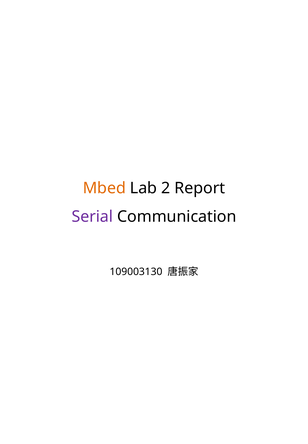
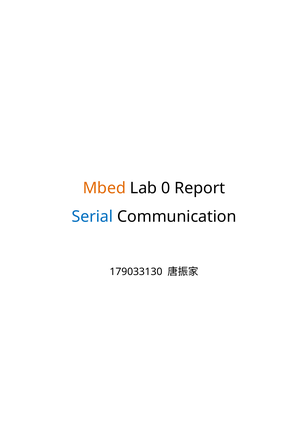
2: 2 -> 0 (166, 188)
Serial colour: purple -> blue (92, 217)
109003130: 109003130 -> 179033130 (136, 272)
